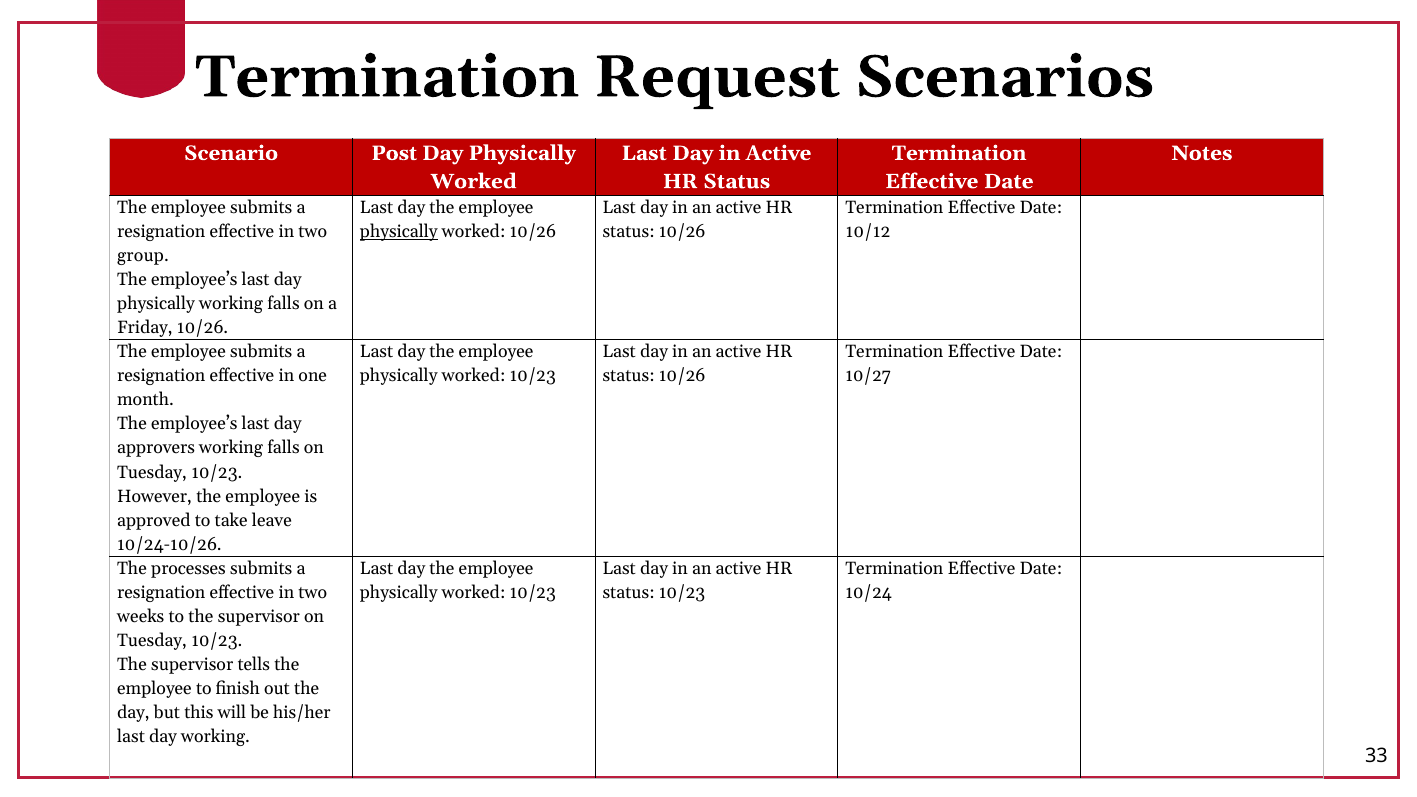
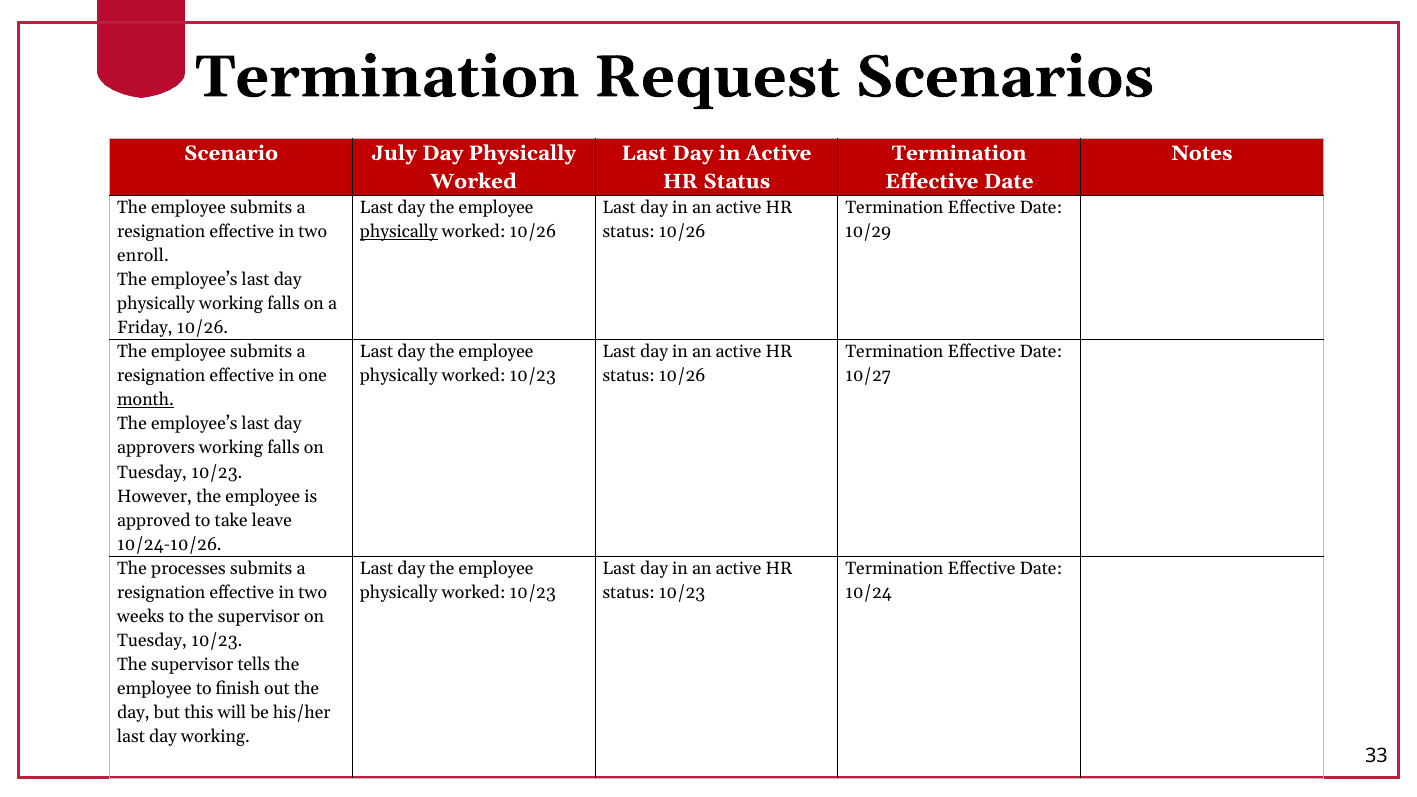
Post: Post -> July (394, 153)
10/12: 10/12 -> 10/29 (868, 232)
group: group -> enroll (143, 256)
month underline: none -> present (145, 400)
